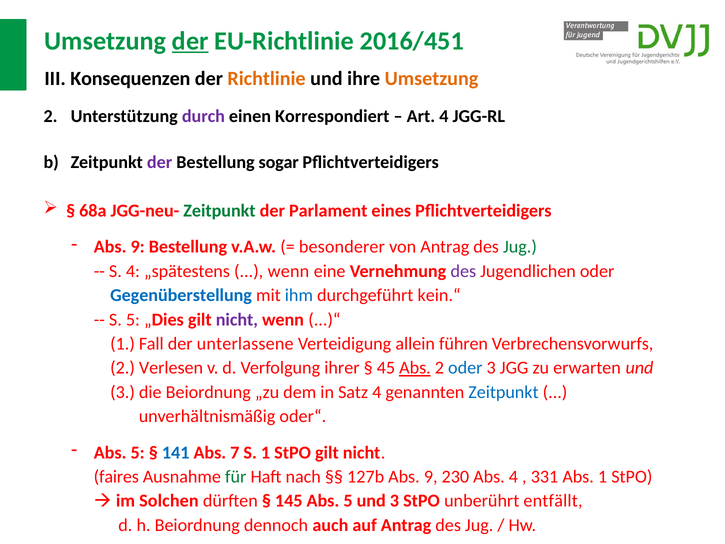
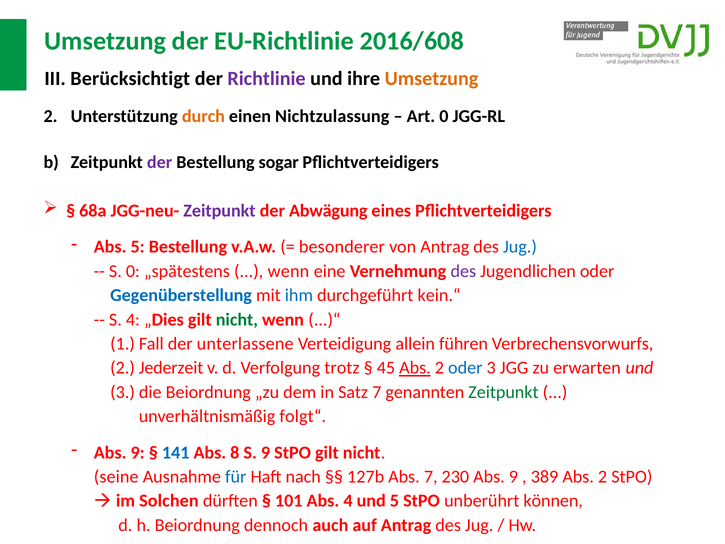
der underline: present -> none (190, 41)
2016/451: 2016/451 -> 2016/608 (412, 41)
Konsequenzen: Konsequenzen -> Berücksichtigt (130, 78)
Richtlinie colour: orange -> purple (267, 78)
durch colour: purple -> orange (203, 116)
Korrespondiert: Korrespondiert -> Nichtzulassung (332, 116)
Art 4: 4 -> 0 (444, 116)
Zeitpunkt colour: green -> purple (219, 211)
Parlament: Parlament -> Abwägung (328, 211)
9: 9 -> 5 (138, 247)
Jug colour: green -> blue (520, 247)
S 4: 4 -> 0 (133, 271)
S 5: 5 -> 4 (133, 319)
nicht colour: purple -> green (237, 319)
Verlesen: Verlesen -> Jederzeit (171, 368)
ihrer: ihrer -> trotz (342, 368)
Satz 4: 4 -> 7 (377, 392)
Zeitpunkt colour: blue -> green (503, 392)
oder“: oder“ -> folgt“ (303, 416)
5: 5 -> 9 (138, 452)
7: 7 -> 8 (235, 452)
S 1: 1 -> 9 (266, 452)
faires: faires -> seine (116, 477)
für colour: green -> blue (236, 477)
127b Abs 9: 9 -> 7 (431, 477)
230 Abs 4: 4 -> 9 (513, 477)
331: 331 -> 389 (545, 477)
1: 1 -> 2 (603, 477)
145: 145 -> 101 (289, 501)
5: 5 -> 4 (348, 501)
3: 3 -> 5 (394, 501)
entfällt: entfällt -> können (553, 501)
